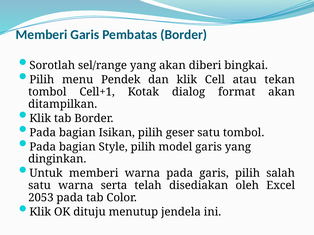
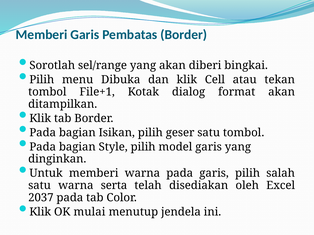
Pendek: Pendek -> Dibuka (121, 80)
Cell+1: Cell+1 -> File+1 (97, 92)
2053: 2053 -> 2037 (41, 198)
dituju: dituju -> mulai (89, 212)
